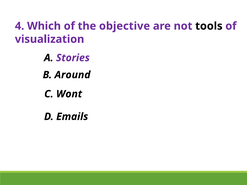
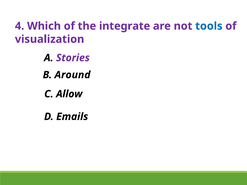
objective: objective -> integrate (125, 26)
tools colour: black -> blue (209, 26)
Wont: Wont -> Allow (69, 94)
